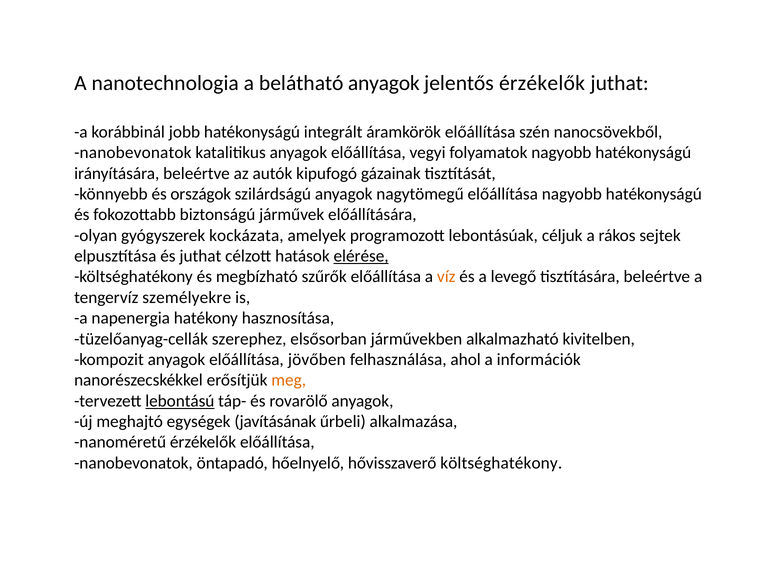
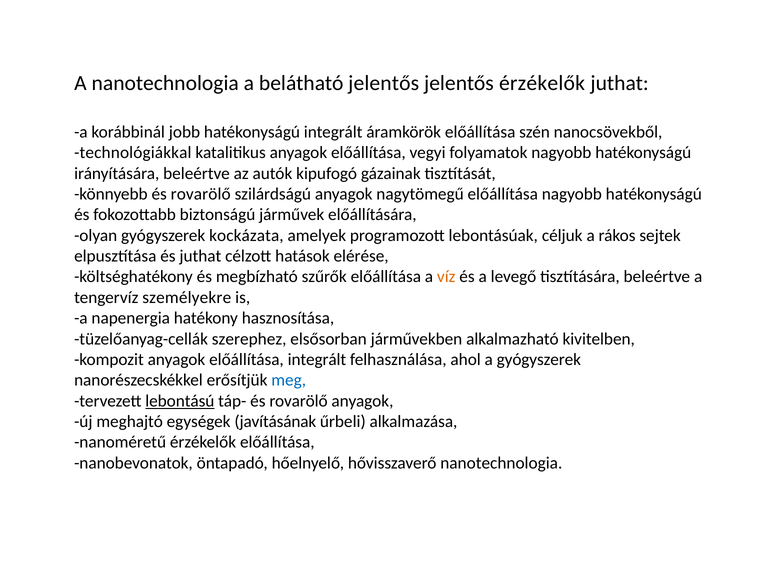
belátható anyagok: anyagok -> jelentős (384, 83)
nanobevonatok: nanobevonatok -> technológiákkal (133, 153)
könnyebb és országok: országok -> rovarölő (201, 194)
elérése underline: present -> none (361, 256)
előállítása jövőben: jövőben -> integrált (317, 360)
a információk: információk -> gyógyszerek (539, 360)
meg colour: orange -> blue (289, 381)
hővisszaverő költséghatékony: költséghatékony -> nanotechnologia (501, 464)
